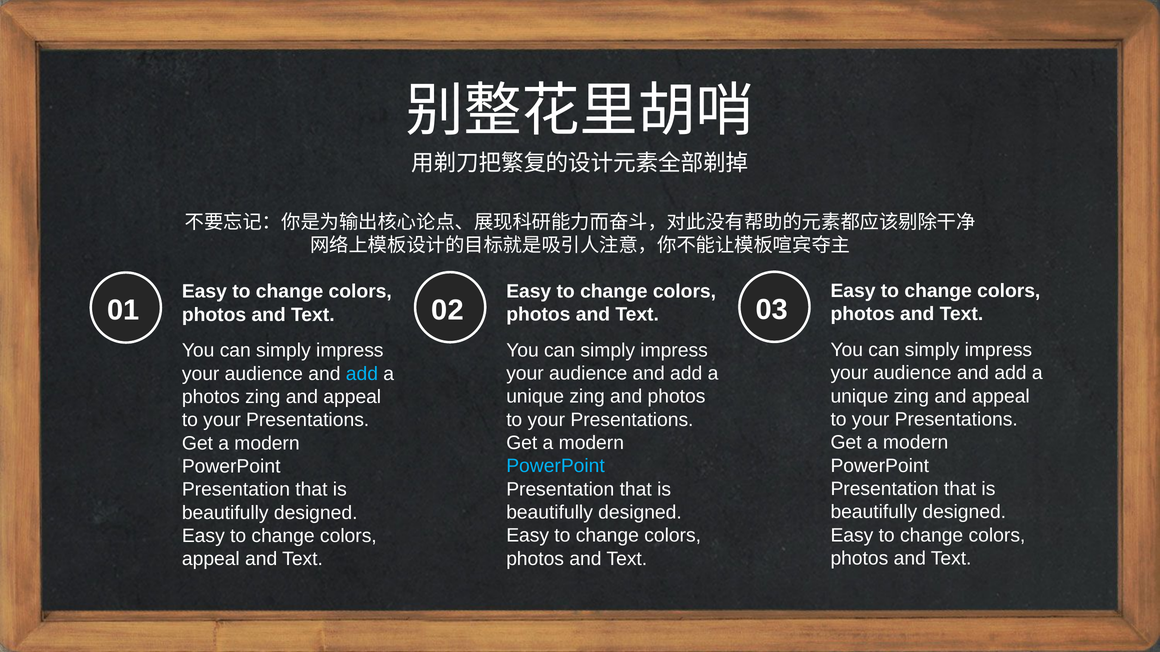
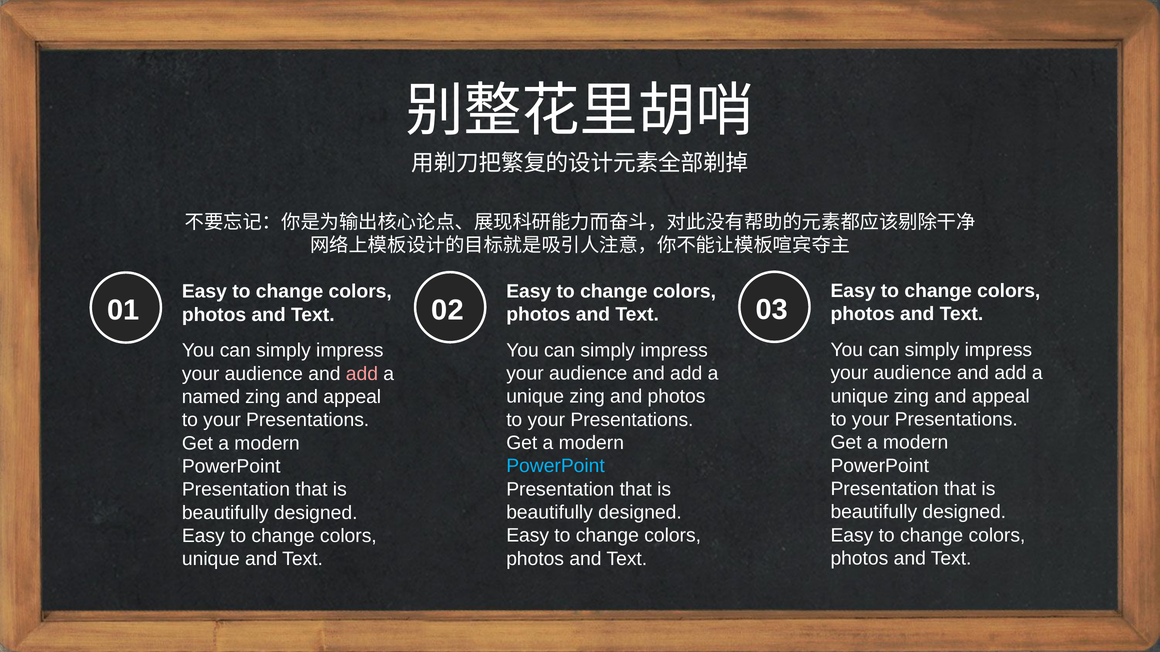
add colour: light blue -> pink (362, 374)
photos: photos -> named (211, 397)
appeal: appeal -> unique (211, 560)
